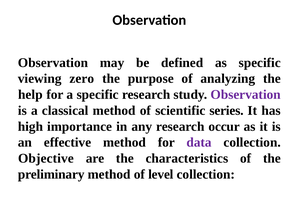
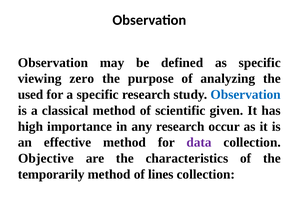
help: help -> used (31, 95)
Observation colour: purple -> blue (246, 95)
series: series -> given (226, 111)
preliminary: preliminary -> temporarily (51, 174)
level: level -> lines (161, 174)
